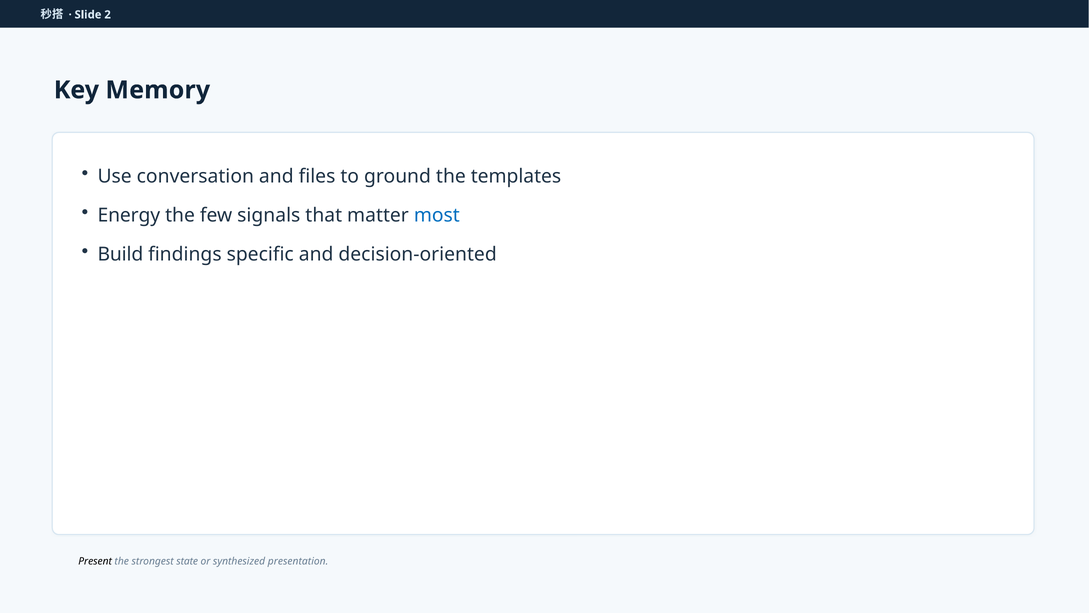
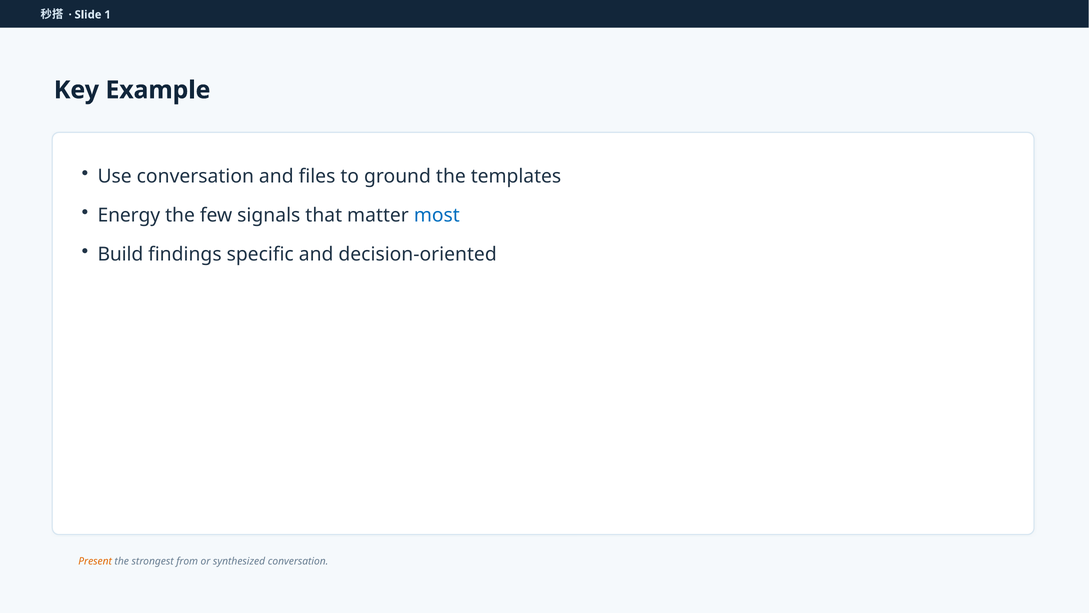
2: 2 -> 1 (108, 15)
Memory: Memory -> Example (158, 90)
Present colour: black -> orange (95, 561)
state: state -> from (187, 561)
synthesized presentation: presentation -> conversation (298, 561)
